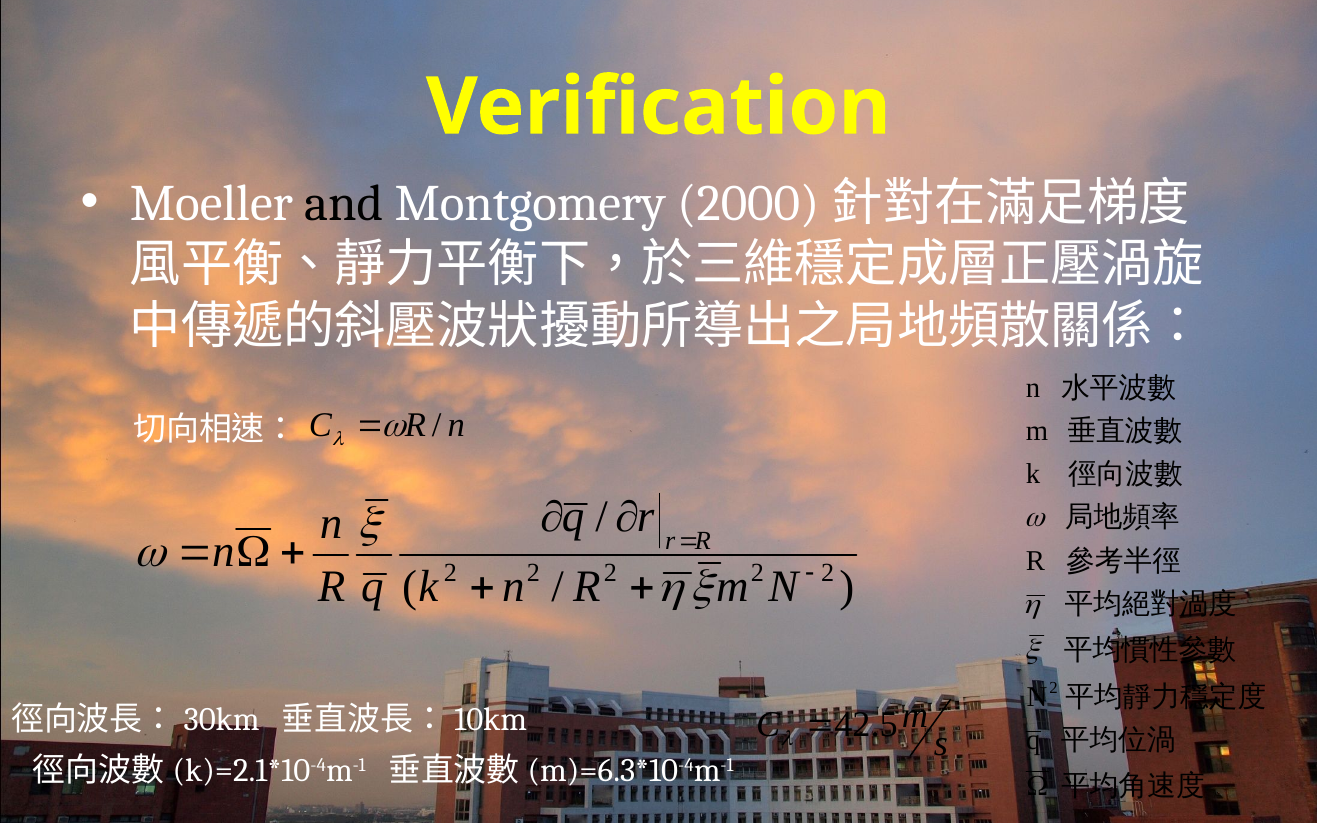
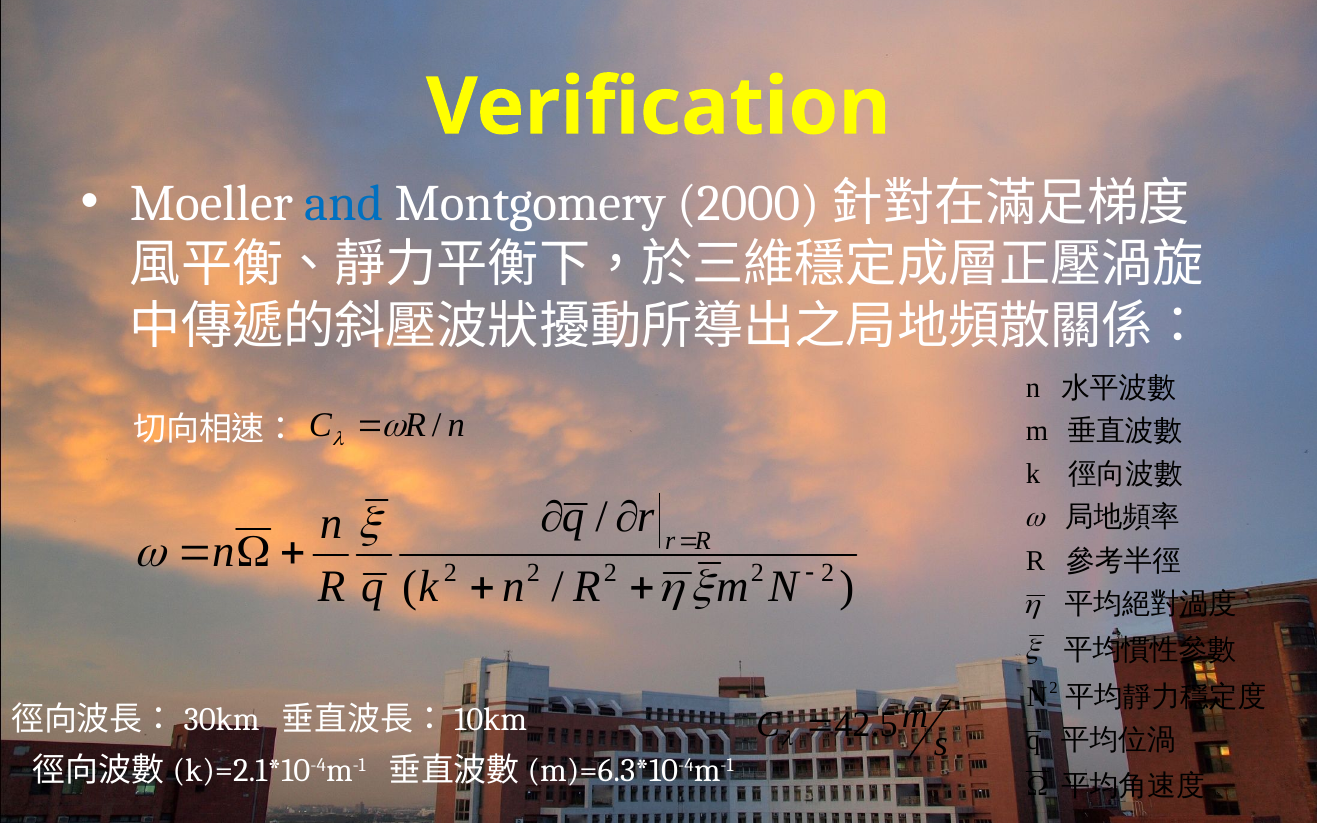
and colour: black -> blue (344, 204)
